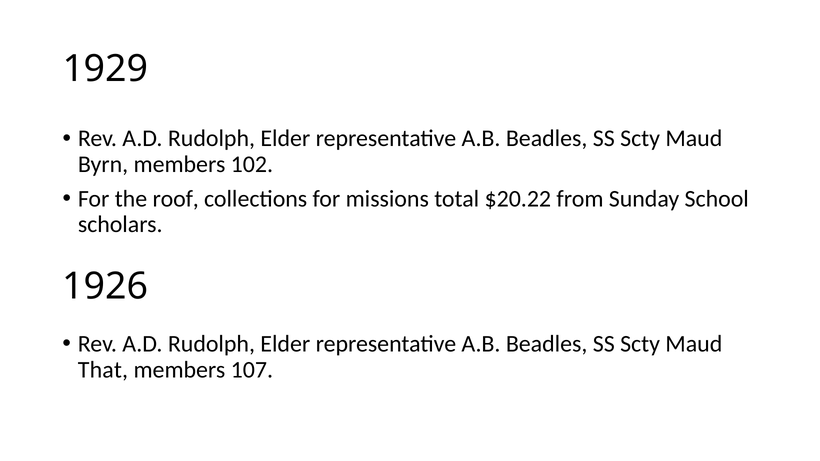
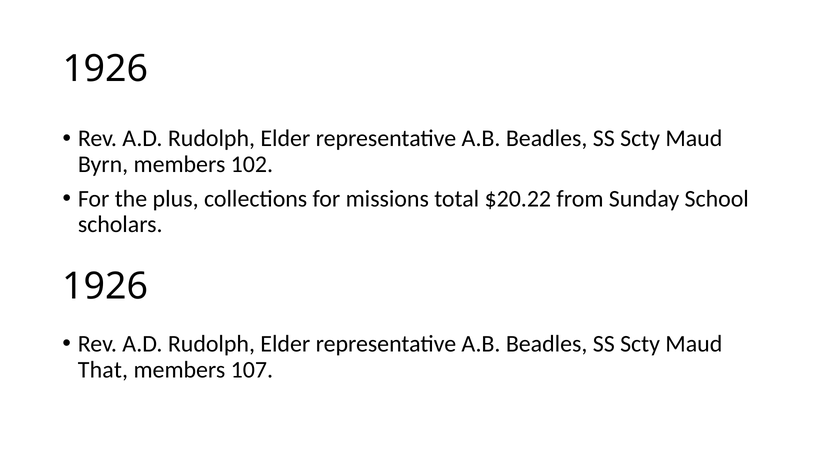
1929: 1929 -> 1926 (105, 69)
roof: roof -> plus (176, 199)
